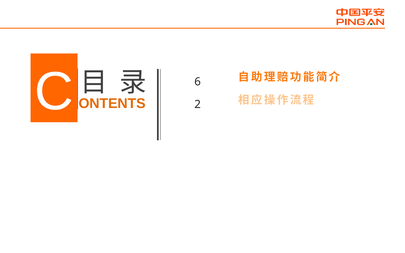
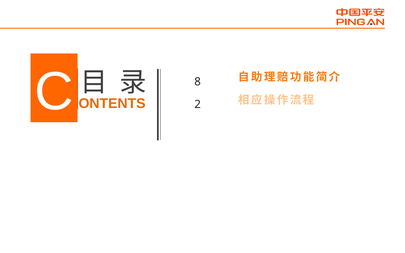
6: 6 -> 8 (198, 82)
